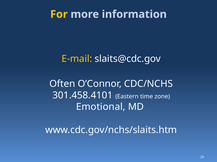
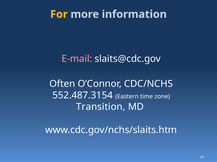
E-mail colour: yellow -> pink (77, 59)
301.458.4101: 301.458.4101 -> 552.487.3154 (83, 96)
Emotional: Emotional -> Transition (101, 107)
